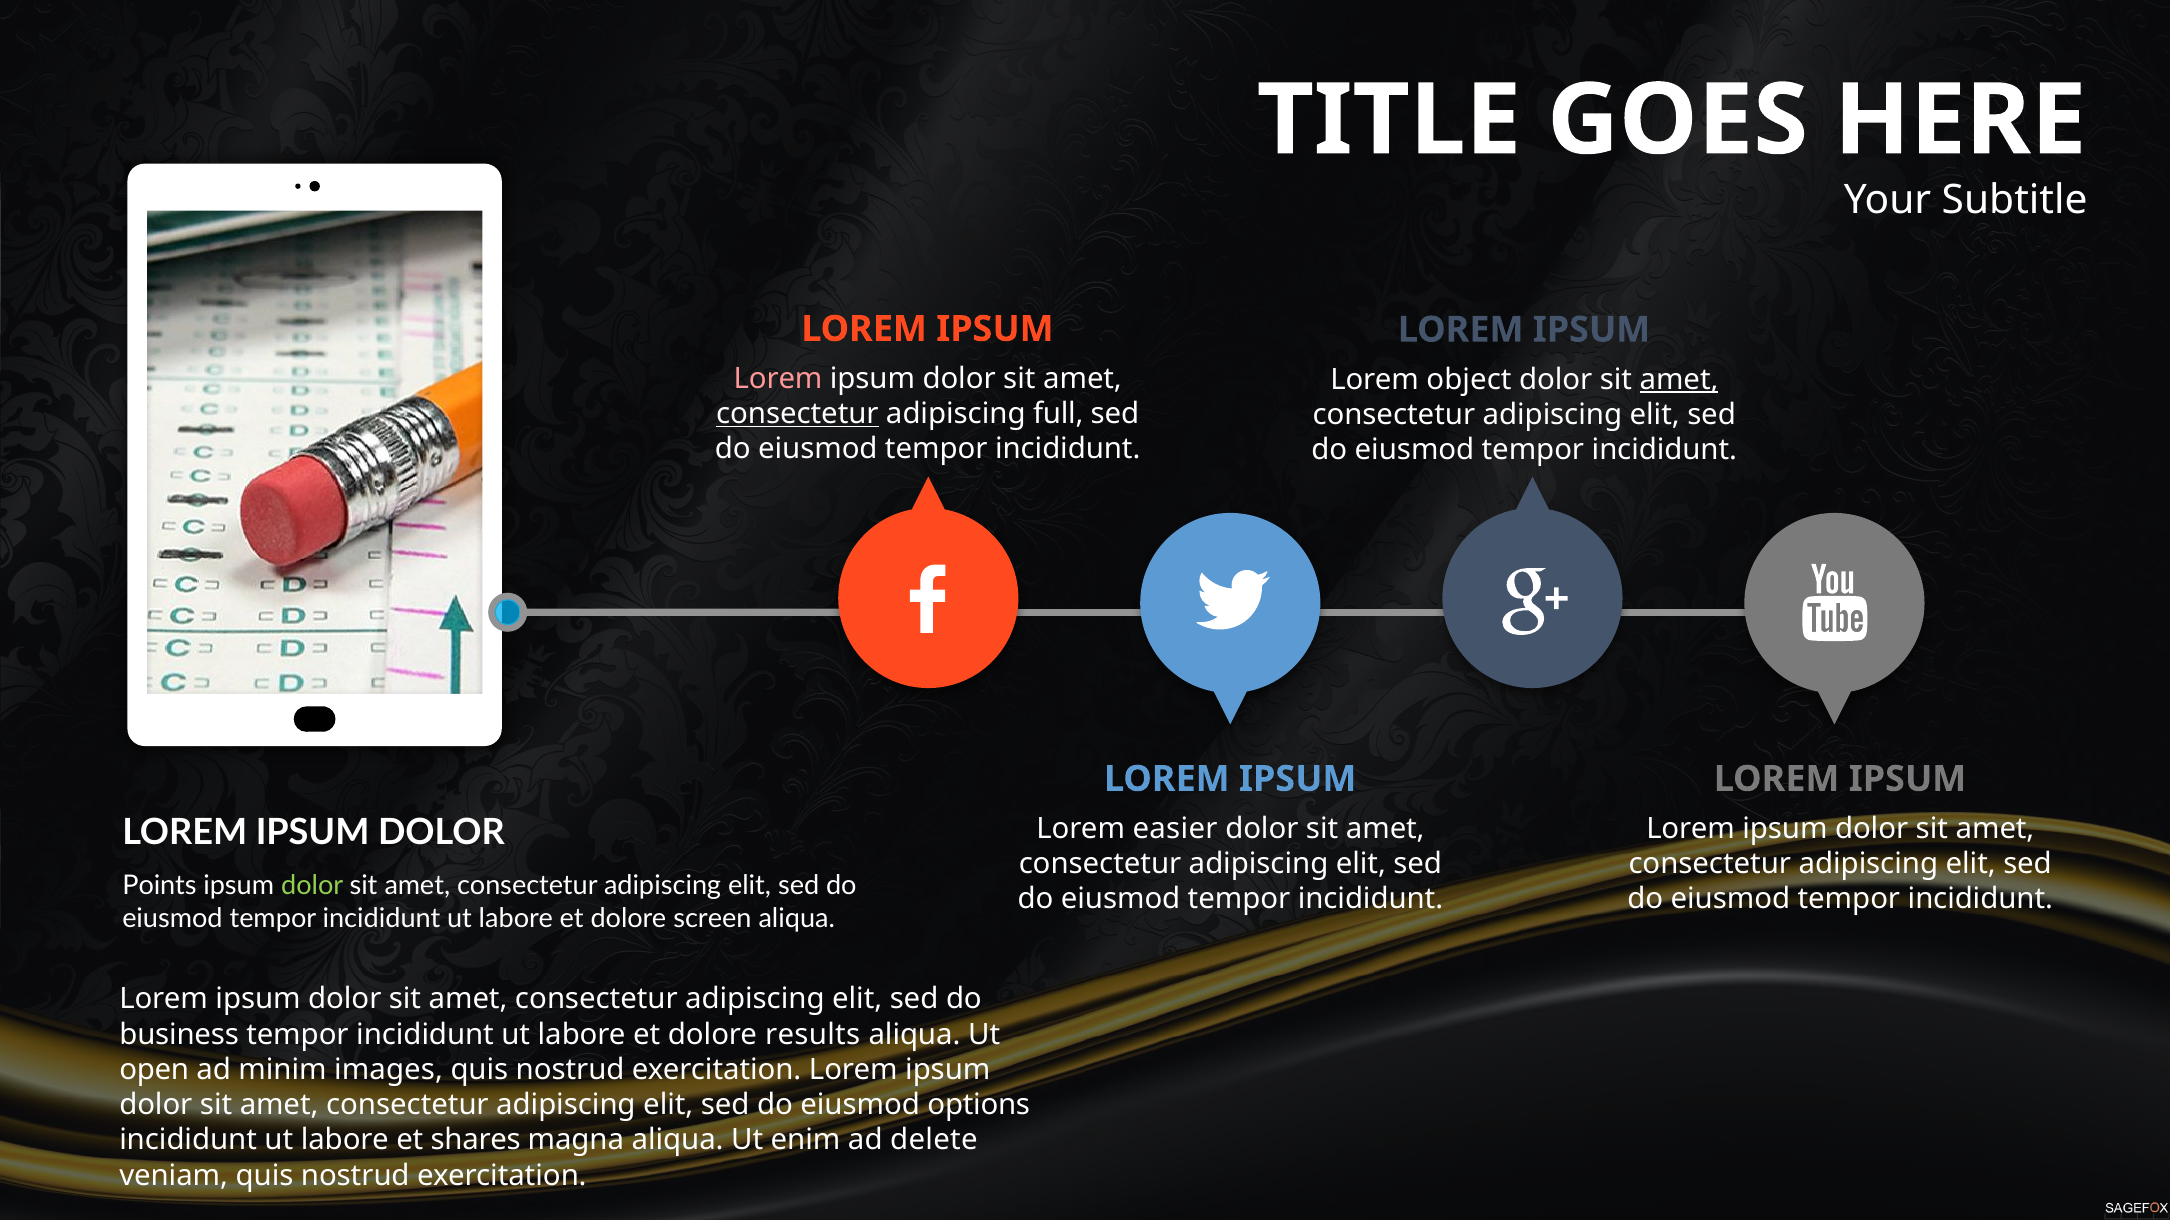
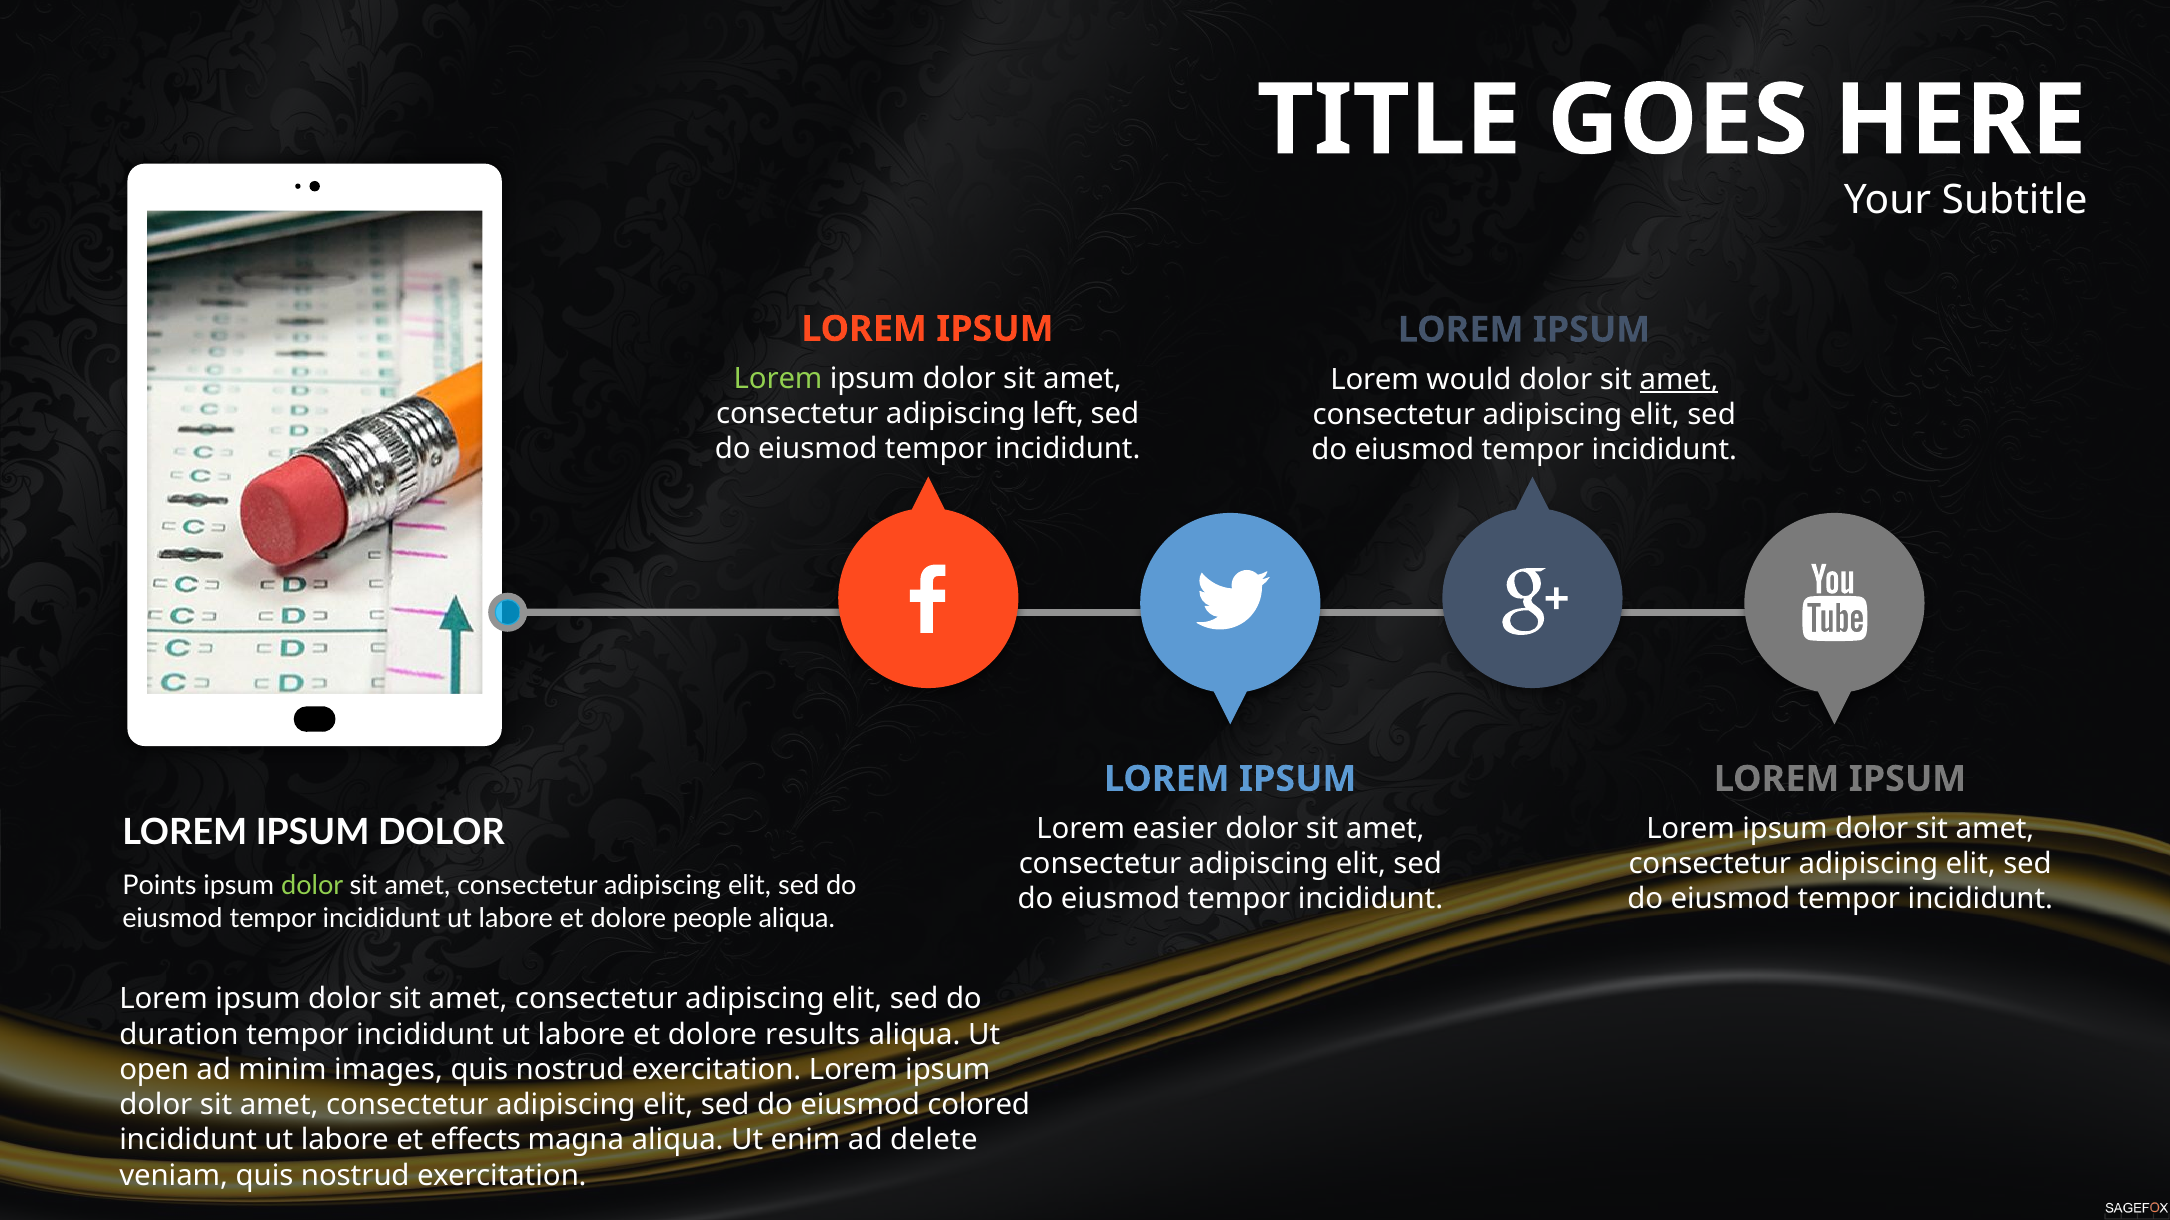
Lorem colour: pink -> light green (778, 379)
object: object -> would (1469, 380)
consectetur underline: present -> none (797, 414)
full: full -> left (1058, 414)
screen: screen -> people (713, 919)
business: business -> duration (179, 1035)
options: options -> colored (979, 1105)
shares: shares -> effects (476, 1141)
